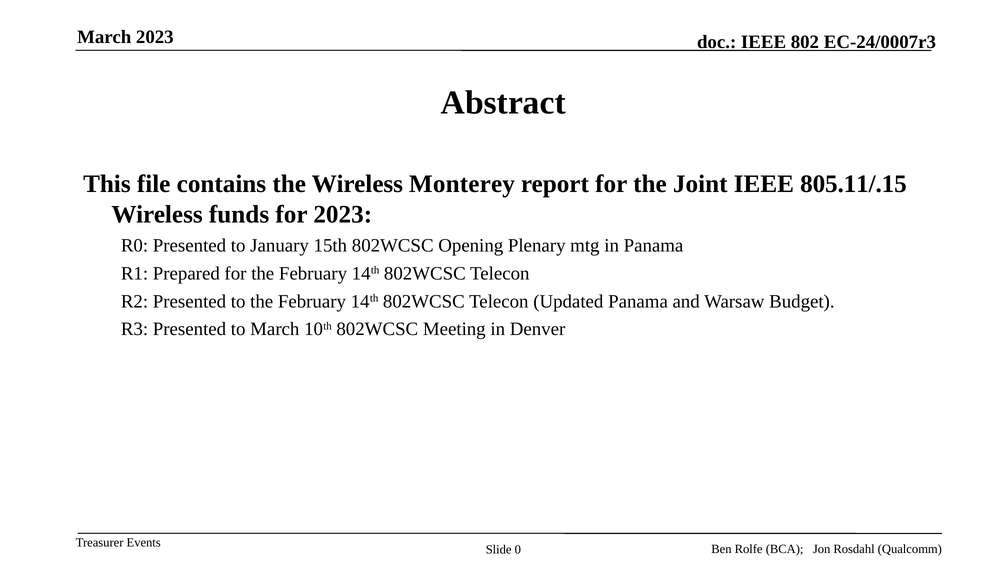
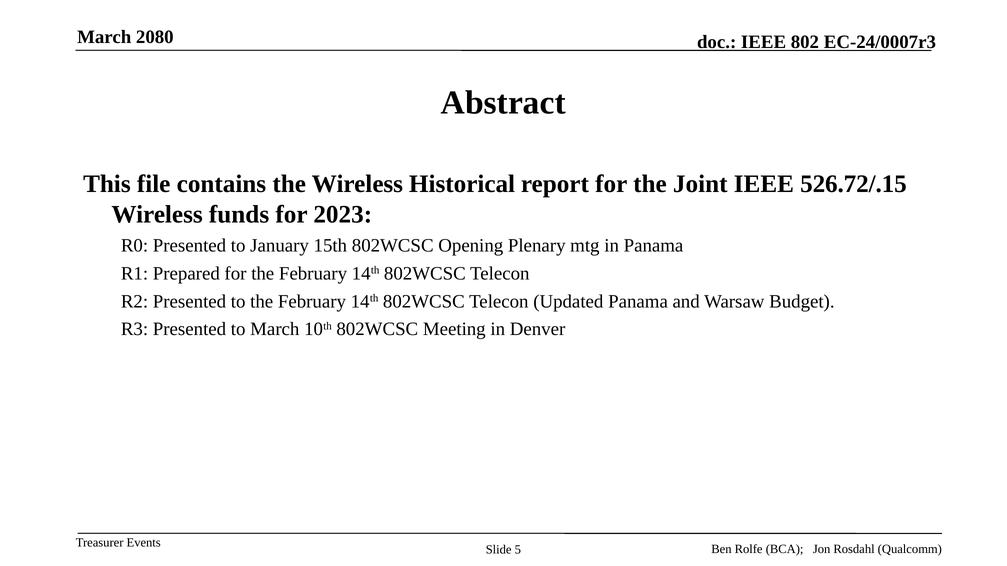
March 2023: 2023 -> 2080 (155, 37)
Monterey: Monterey -> Historical (462, 184)
805.11/.15: 805.11/.15 -> 526.72/.15 (853, 184)
0: 0 -> 5 (518, 550)
